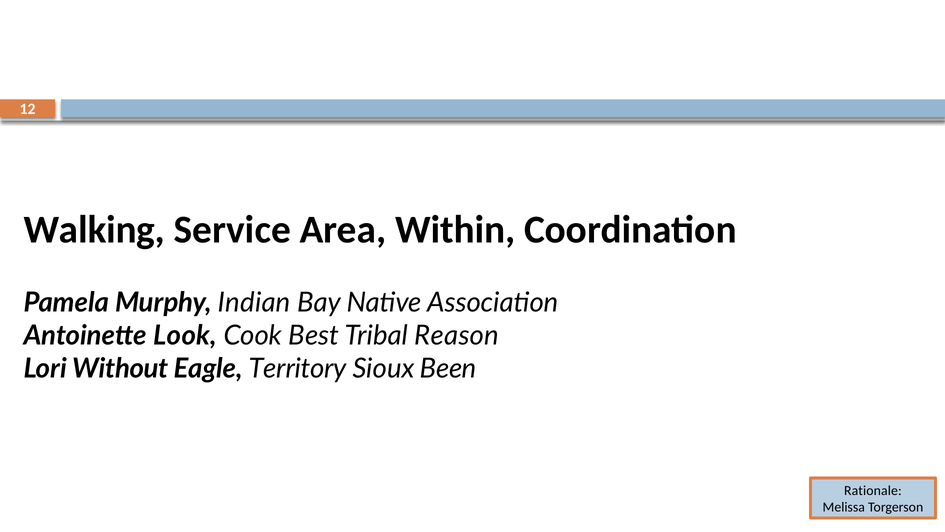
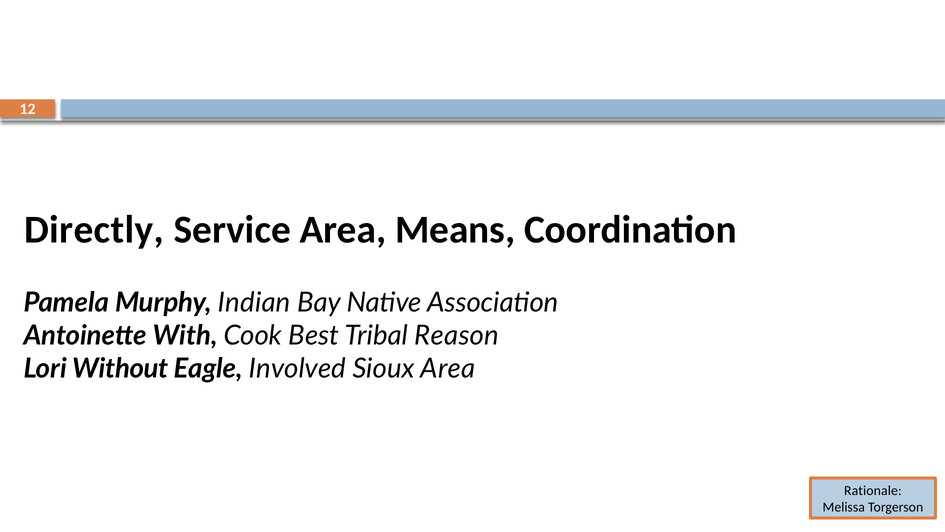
Walking: Walking -> Directly (94, 230)
Within: Within -> Means (455, 230)
Look: Look -> With (185, 335)
Territory: Territory -> Involved (298, 368)
Sioux Been: Been -> Area (448, 368)
